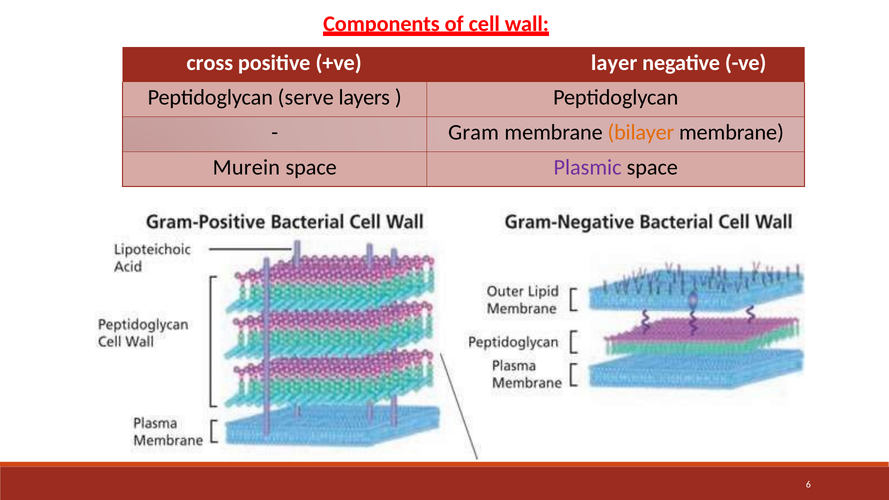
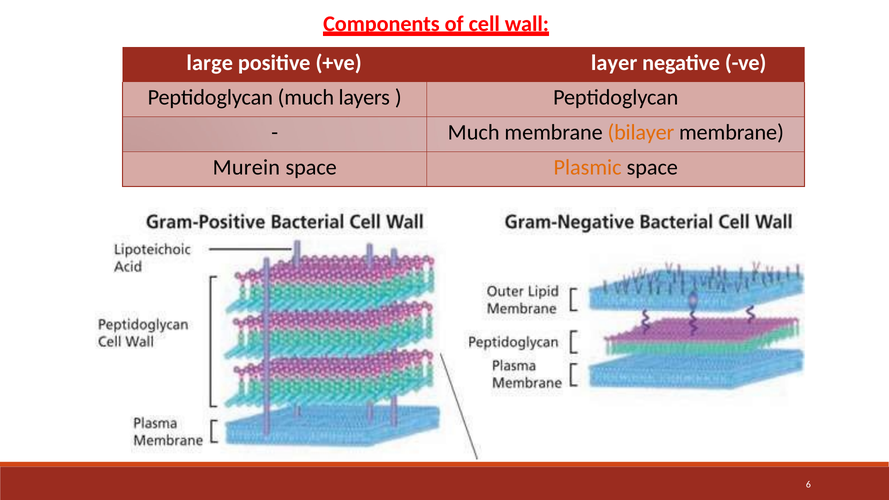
cross: cross -> large (210, 63)
Peptidoglycan serve: serve -> much (306, 98)
Gram: Gram -> Much (474, 132)
Plasmic colour: purple -> orange (588, 167)
